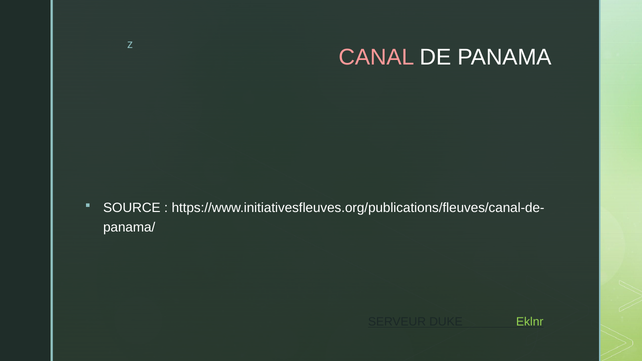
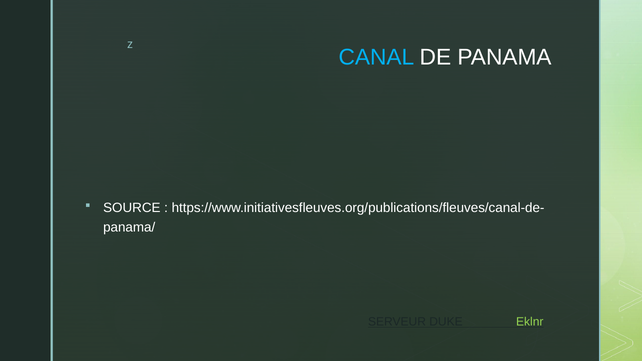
CANAL colour: pink -> light blue (376, 57)
